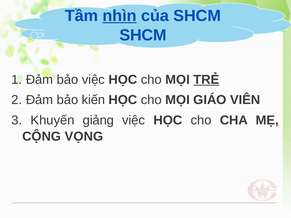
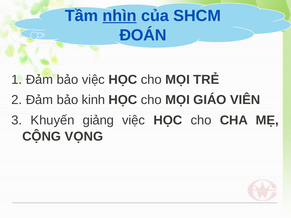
SHCM: SHCM -> ĐOÁN (143, 35)
TRẺ underline: present -> none (206, 80)
kiến: kiến -> kinh (93, 100)
